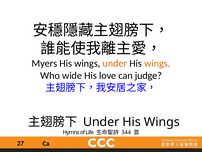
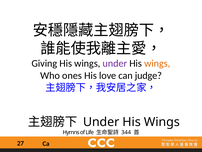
Myers: Myers -> Giving (44, 63)
under colour: orange -> purple (115, 63)
wide: wide -> ones (72, 75)
